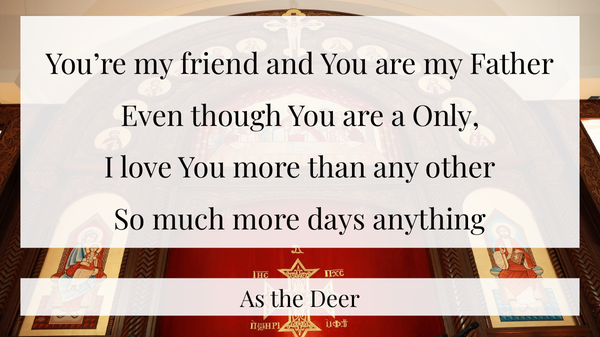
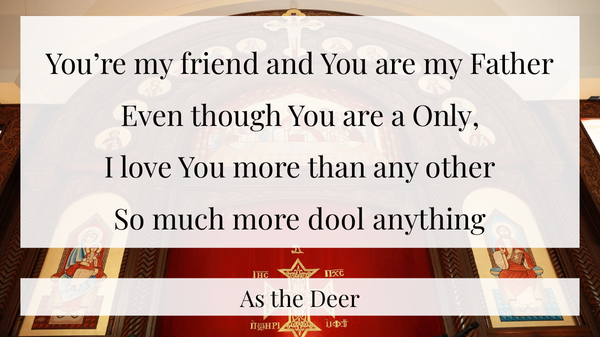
days: days -> dool (336, 220)
